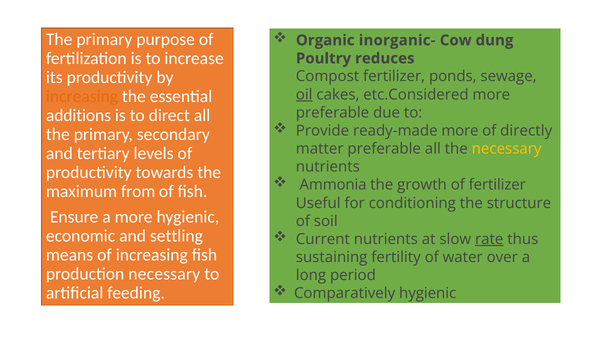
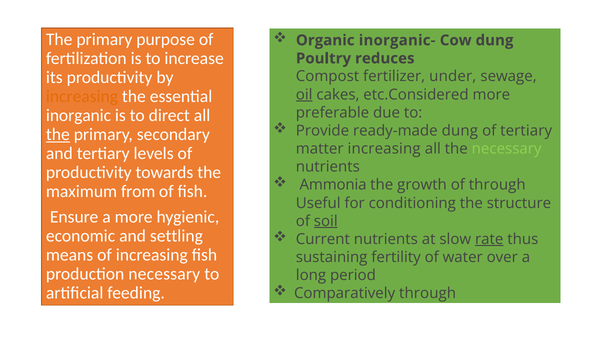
ponds: ponds -> under (453, 77)
additions: additions -> inorganic (79, 116)
ready-made more: more -> dung (460, 131)
of directly: directly -> tertiary (526, 131)
the underline: none -> present (58, 135)
matter preferable: preferable -> increasing (384, 149)
necessary colour: yellow -> light green (507, 149)
of fertilizer: fertilizer -> through (497, 185)
soil underline: none -> present (326, 221)
Comparatively hygienic: hygienic -> through (428, 294)
